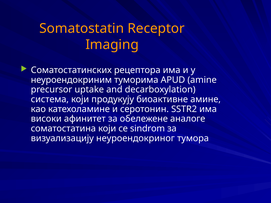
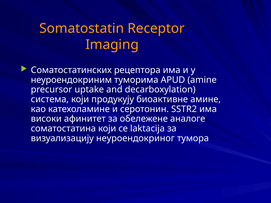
sindrom: sindrom -> laktacija (147, 129)
